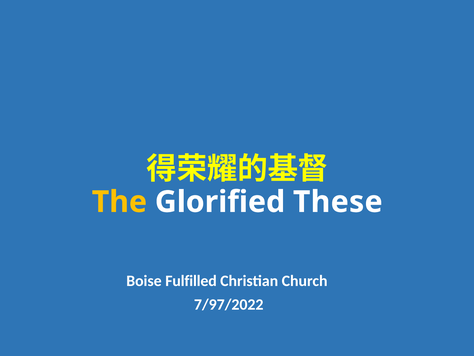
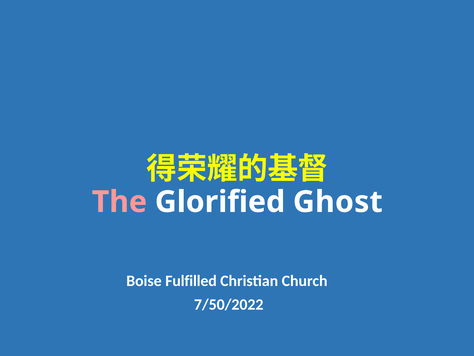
The colour: yellow -> pink (119, 202)
These: These -> Ghost (338, 202)
7/97/2022: 7/97/2022 -> 7/50/2022 (229, 304)
